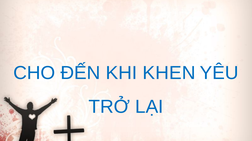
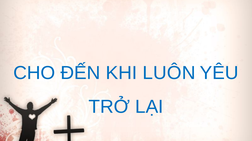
KHEN: KHEN -> LUÔN (169, 73)
